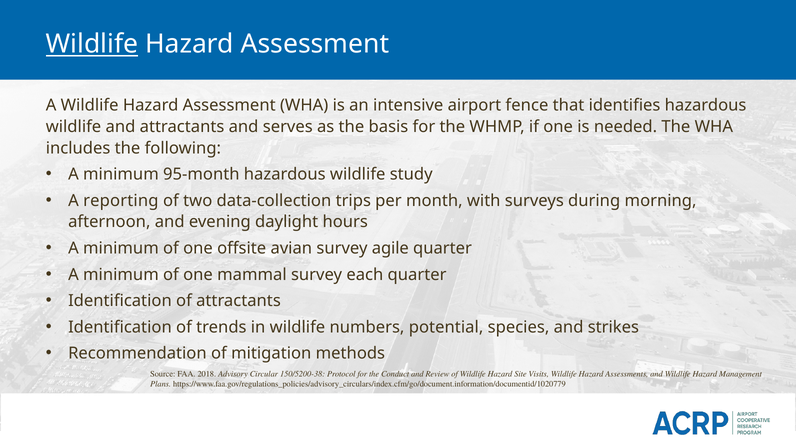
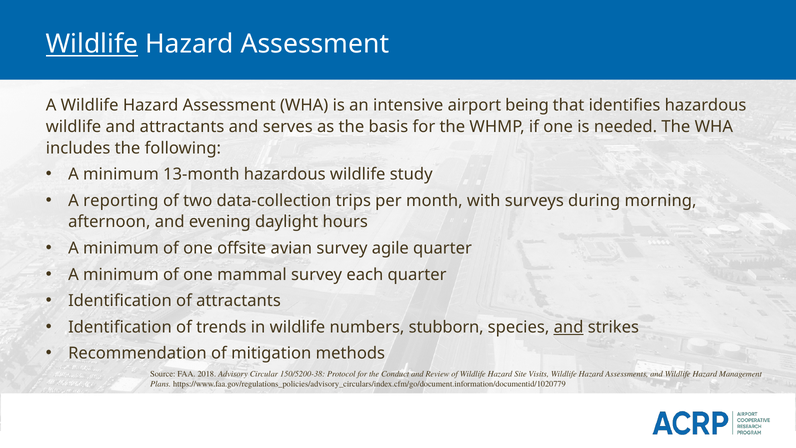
fence: fence -> being (527, 105)
95-month: 95-month -> 13-month (201, 174)
potential: potential -> stubborn (446, 327)
and underline: none -> present (569, 327)
